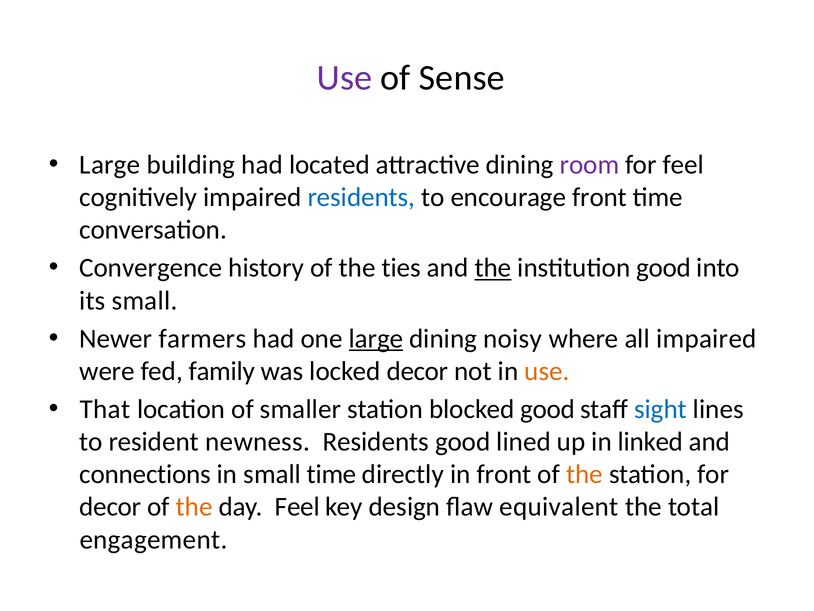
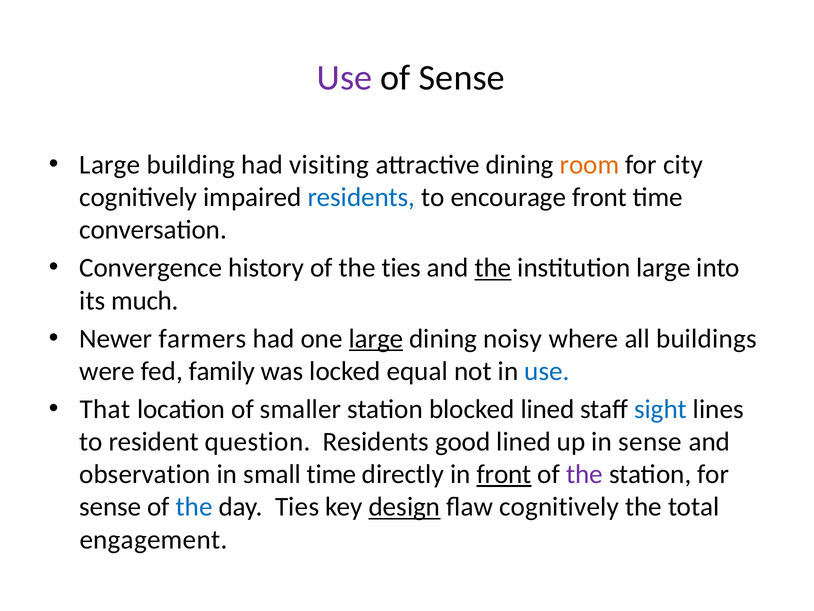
located: located -> visiting (329, 165)
room colour: purple -> orange (590, 165)
for feel: feel -> city (683, 165)
institution good: good -> large (663, 268)
its small: small -> much (145, 300)
all impaired: impaired -> buildings (706, 338)
locked decor: decor -> equal (417, 371)
use colour: orange -> blue (547, 371)
blocked good: good -> lined (547, 409)
newness: newness -> question (258, 441)
in linked: linked -> sense (650, 441)
connections: connections -> observation (145, 474)
front underline: none -> present (504, 474)
the colour: orange -> purple (585, 474)
decor: decor -> sense (110, 507)
the colour: orange -> blue (194, 507)
day Feel: Feel -> Ties (297, 507)
design underline: none -> present (404, 507)
flaw equivalent: equivalent -> cognitively (559, 507)
